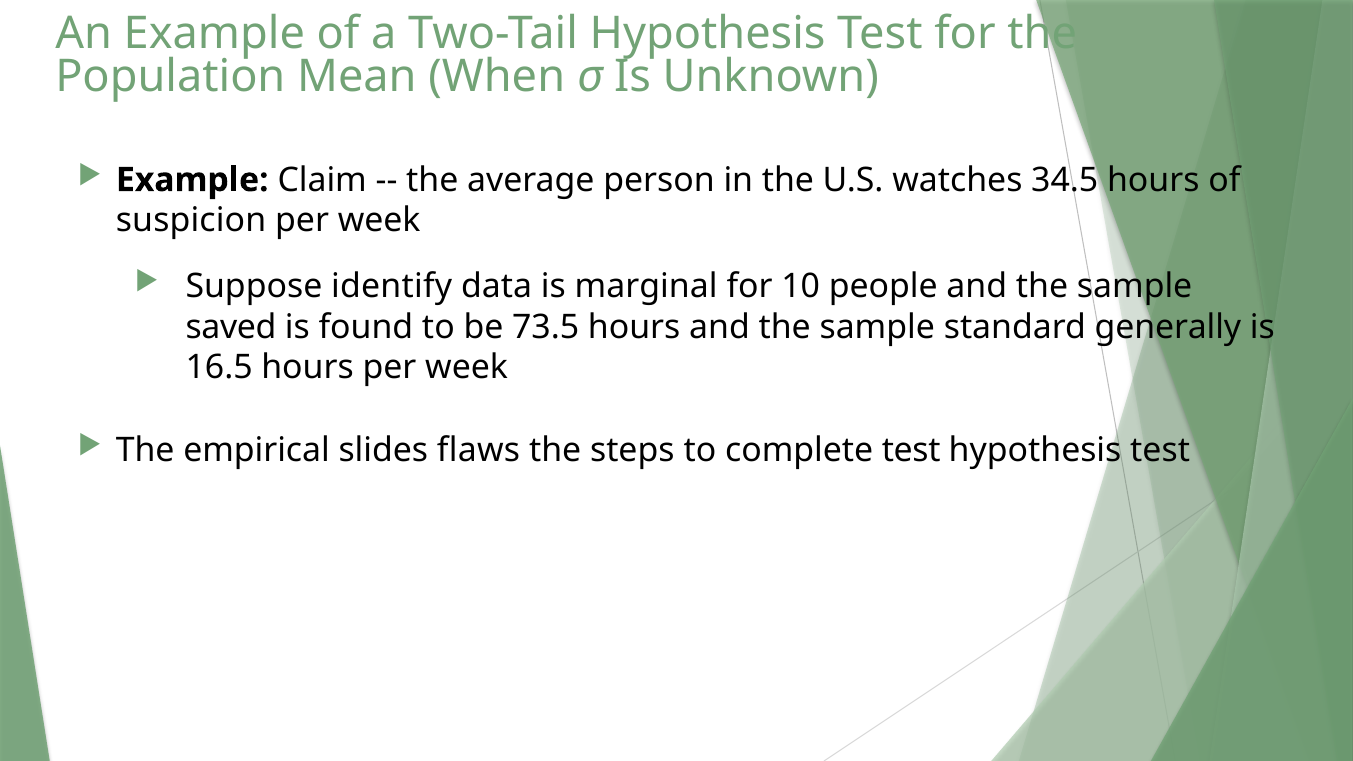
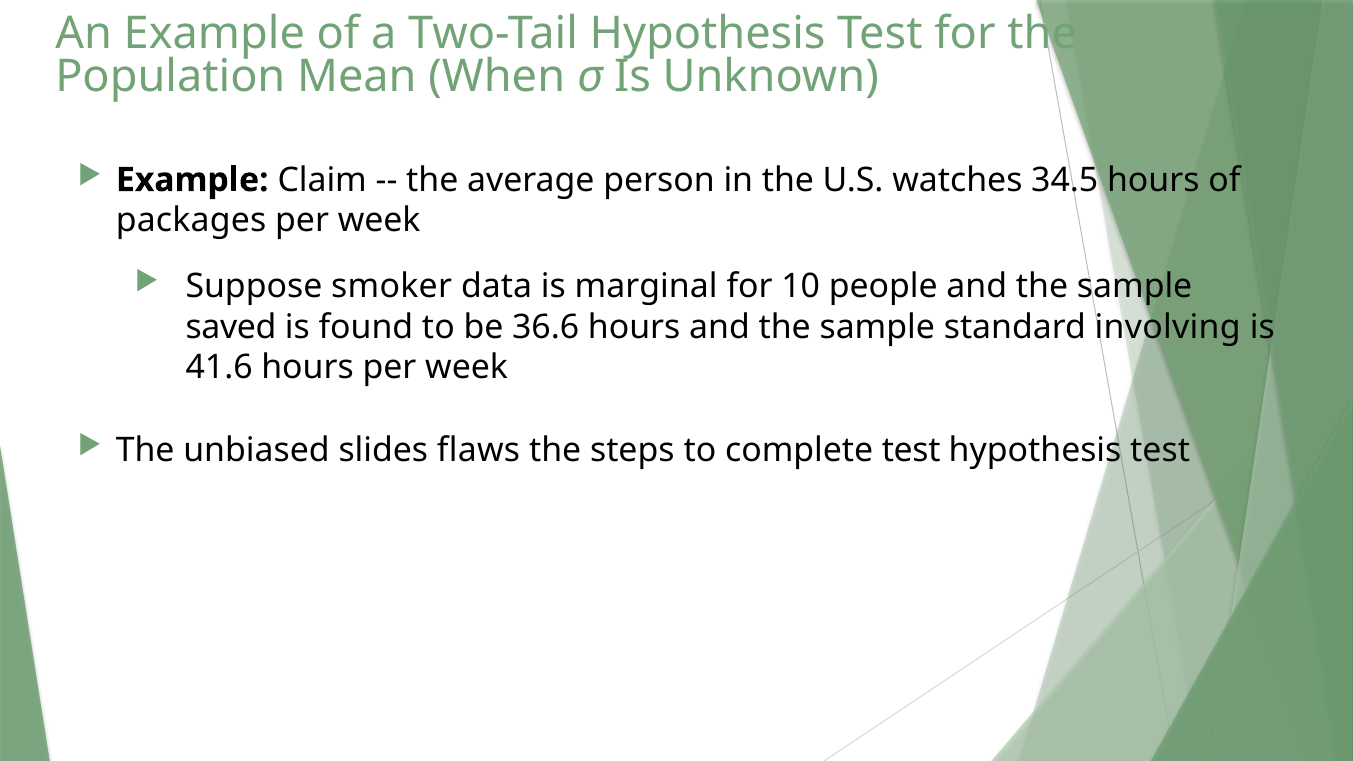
suspicion: suspicion -> packages (191, 221)
identify: identify -> smoker (392, 287)
73.5: 73.5 -> 36.6 (546, 327)
generally: generally -> involving (1168, 327)
16.5: 16.5 -> 41.6 (219, 368)
empirical: empirical -> unbiased (257, 451)
